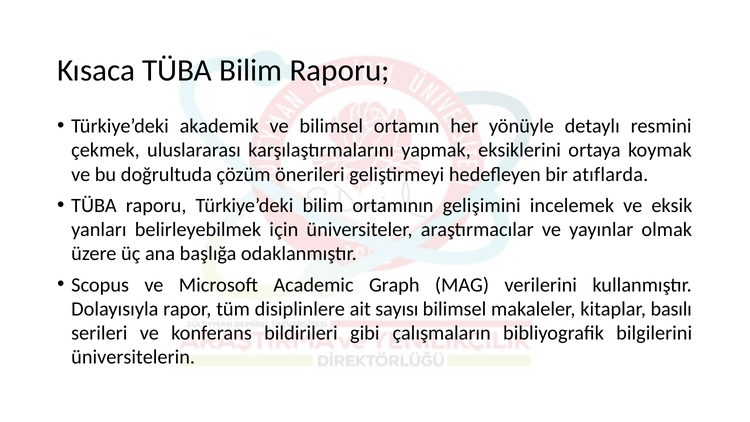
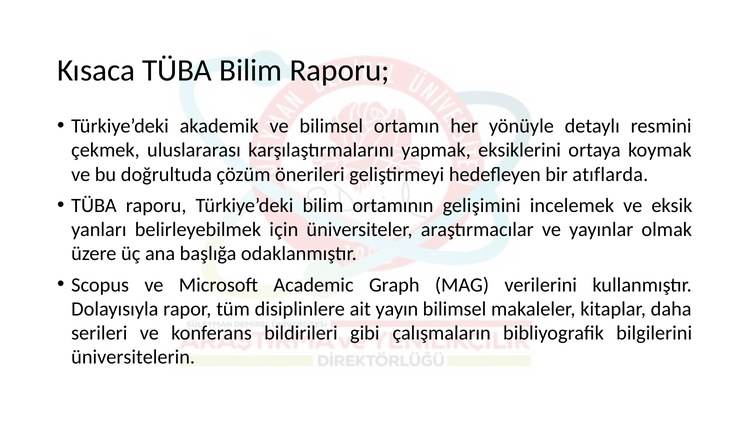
sayısı: sayısı -> yayın (397, 309)
basılı: basılı -> daha (671, 309)
